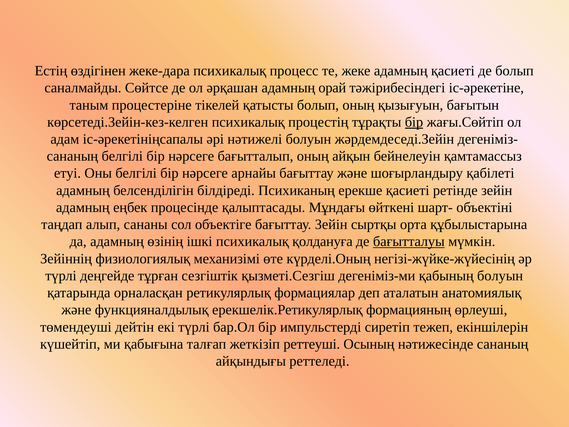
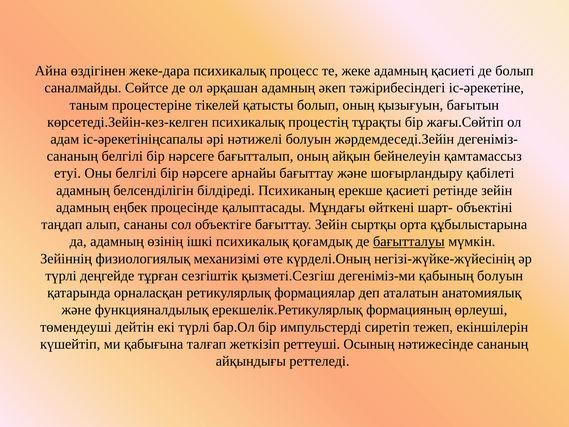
Естің: Естің -> Айна (51, 71)
орай: орай -> әкеп (332, 88)
бір underline: present -> none (414, 122)
қолдануға: қолдануға -> қоғамдық (322, 241)
